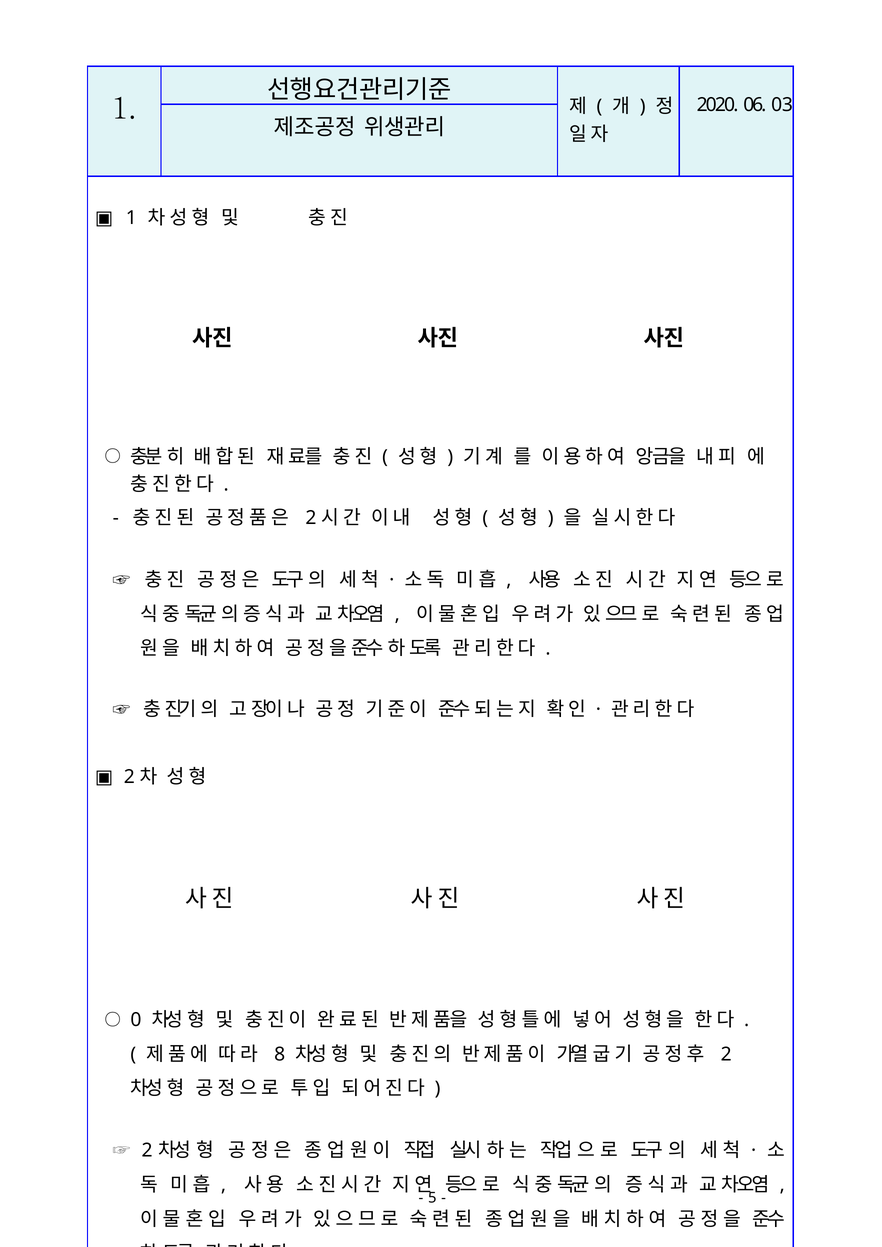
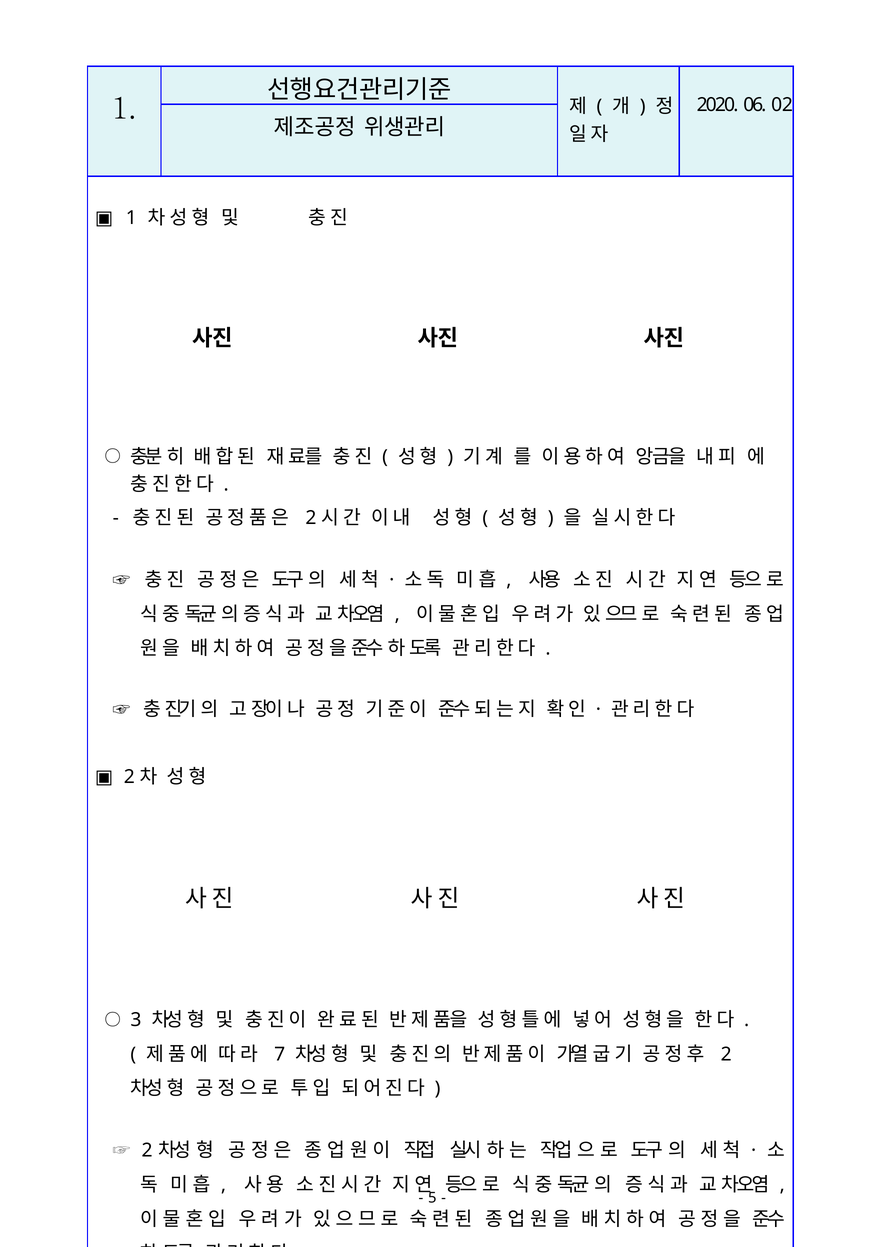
03: 03 -> 02 (782, 105)
0: 0 -> 3 (136, 1020)
8: 8 -> 7 (280, 1054)
